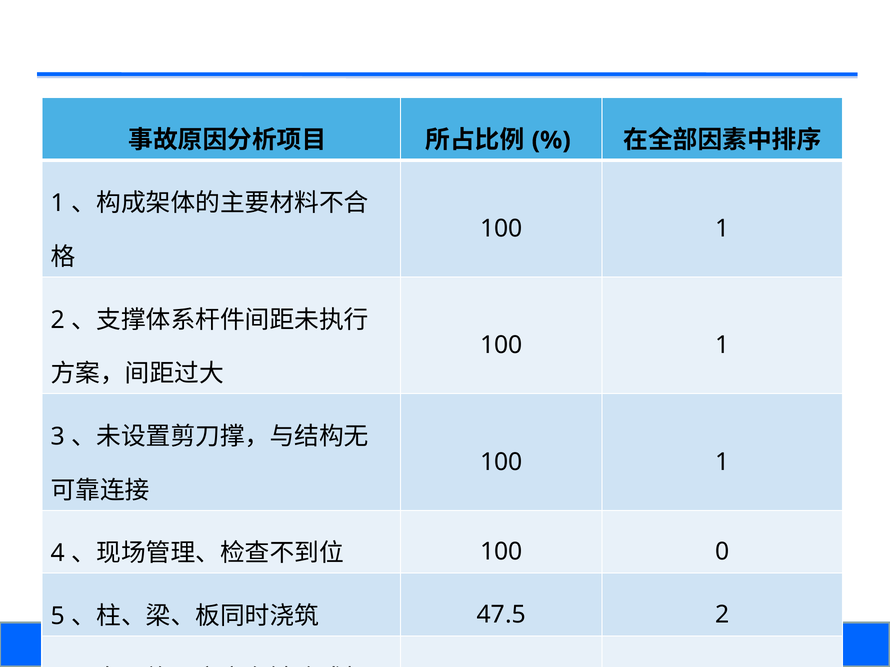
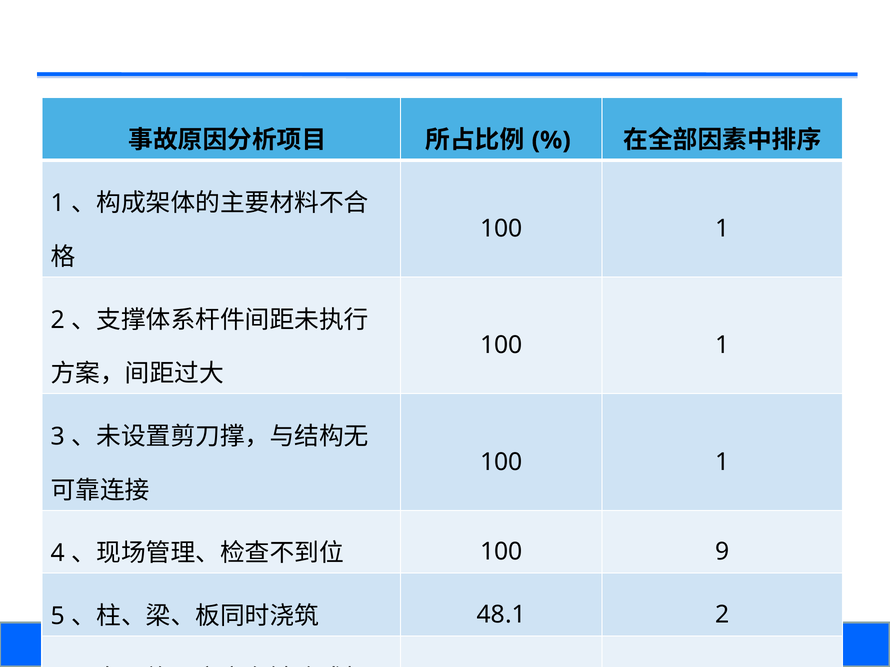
0: 0 -> 9 (722, 552)
47.5: 47.5 -> 48.1 (501, 615)
